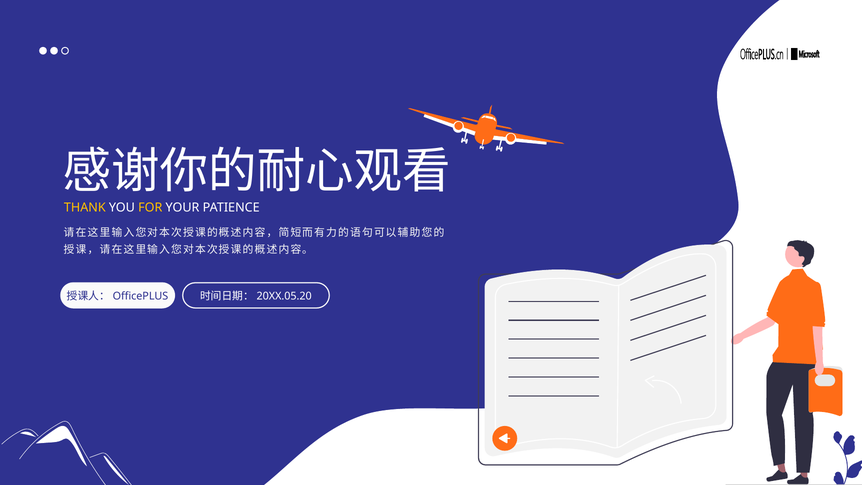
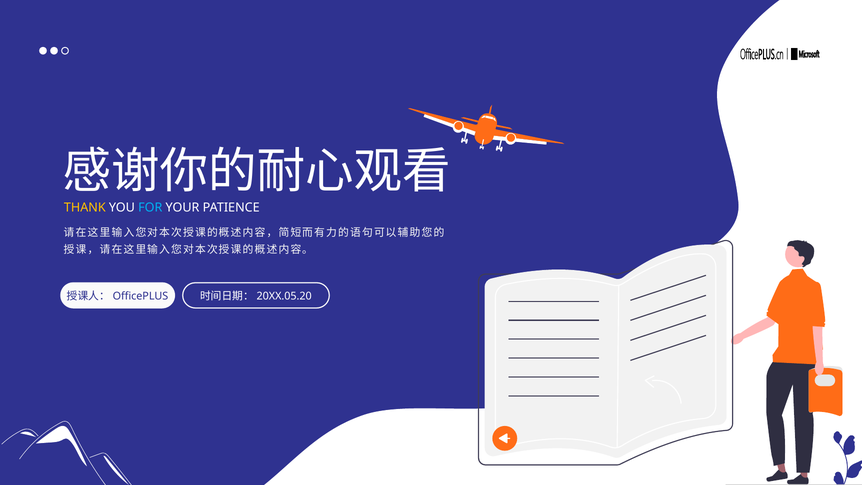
FOR colour: yellow -> light blue (150, 207)
